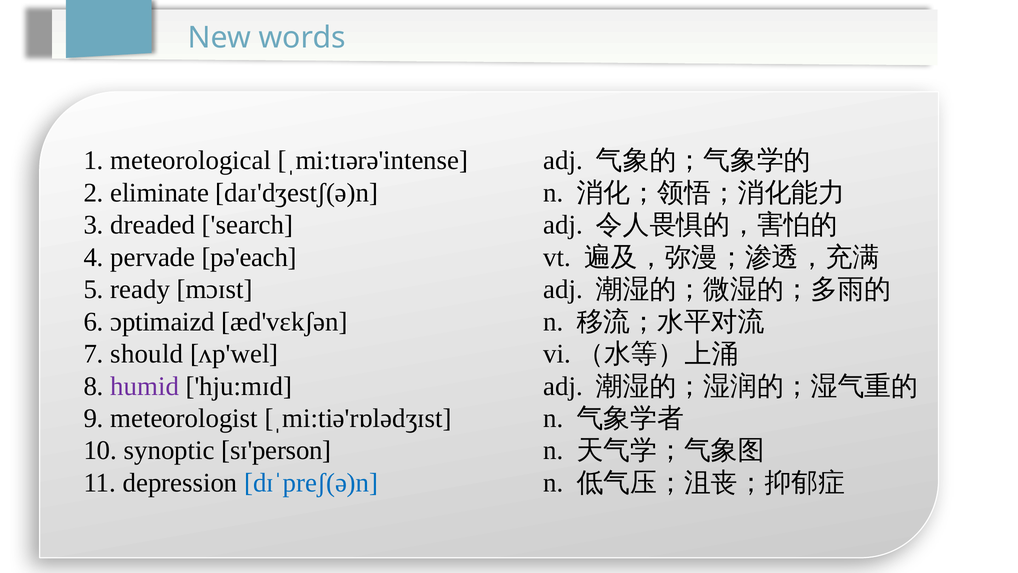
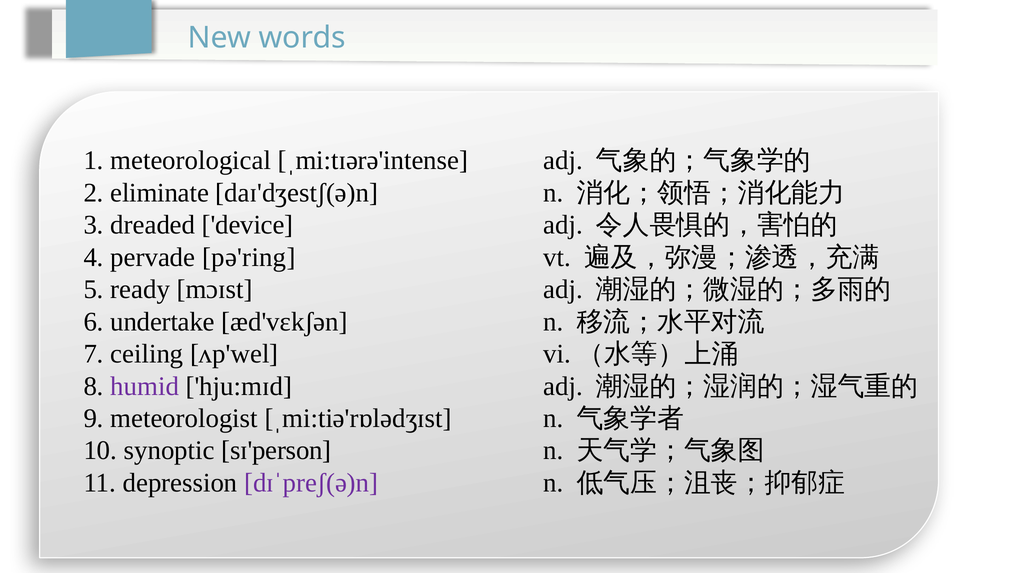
search: search -> device (248, 225)
pə'each: pə'each -> pə'ring (249, 257)
ɔptimaizd: ɔptimaizd -> undertake (163, 322)
should: should -> ceiling (147, 354)
dɪˈpreʃ(ə)n colour: blue -> purple (311, 483)
